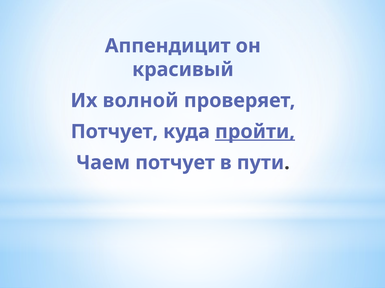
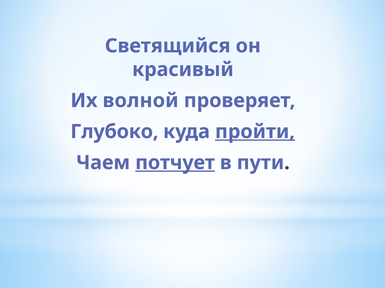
Аппендицит: Аппендицит -> Светящийся (168, 46)
Потчует: Потчует -> Глубоко (114, 132)
потчует underline: none -> present (175, 163)
